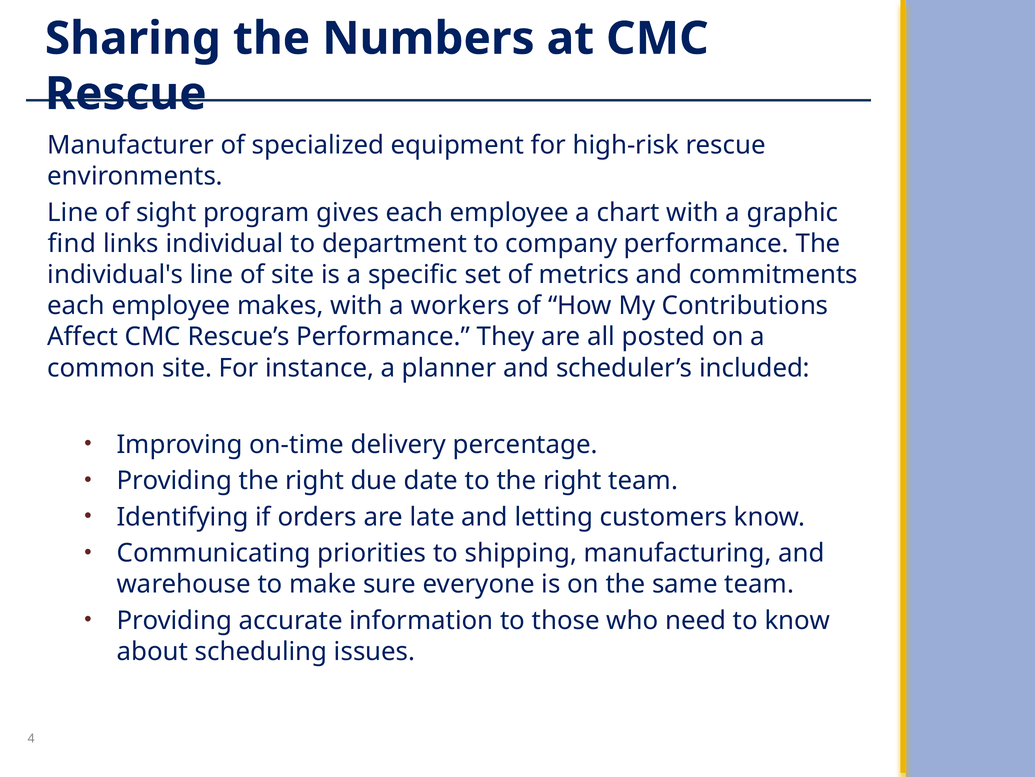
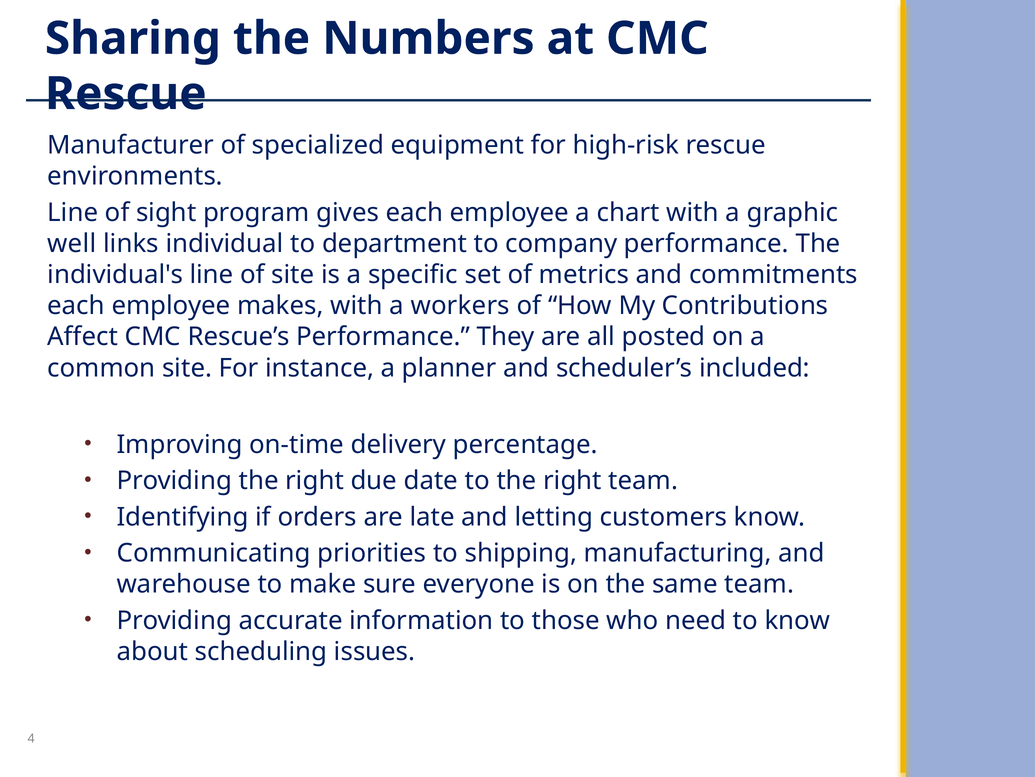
find: find -> well (72, 243)
